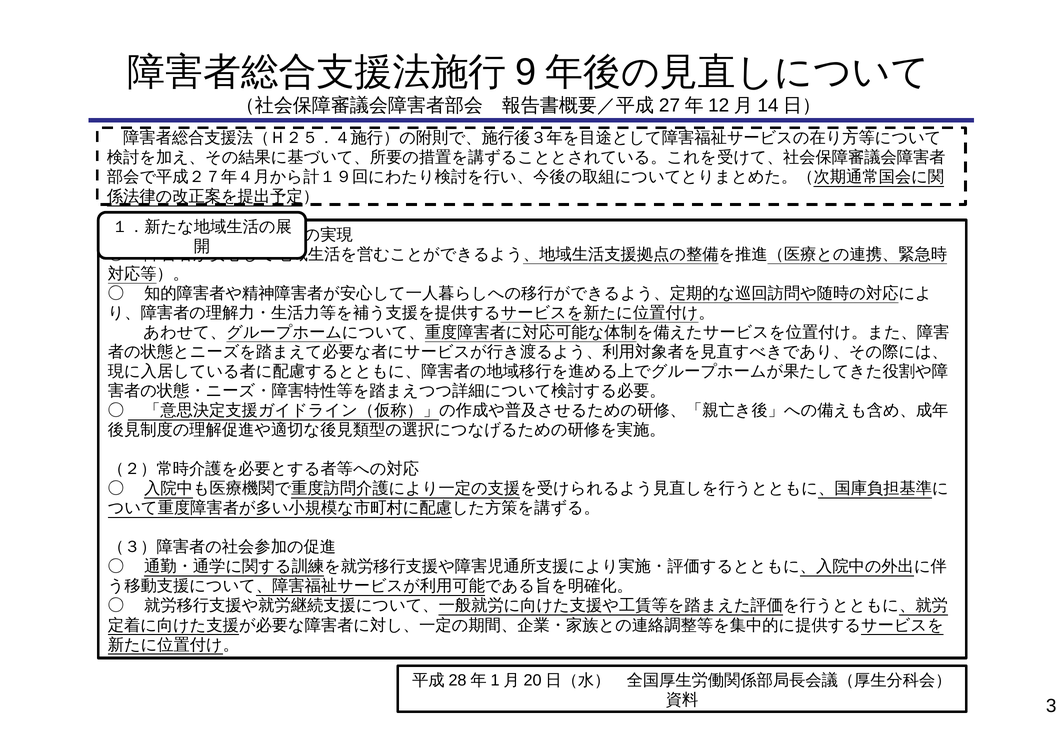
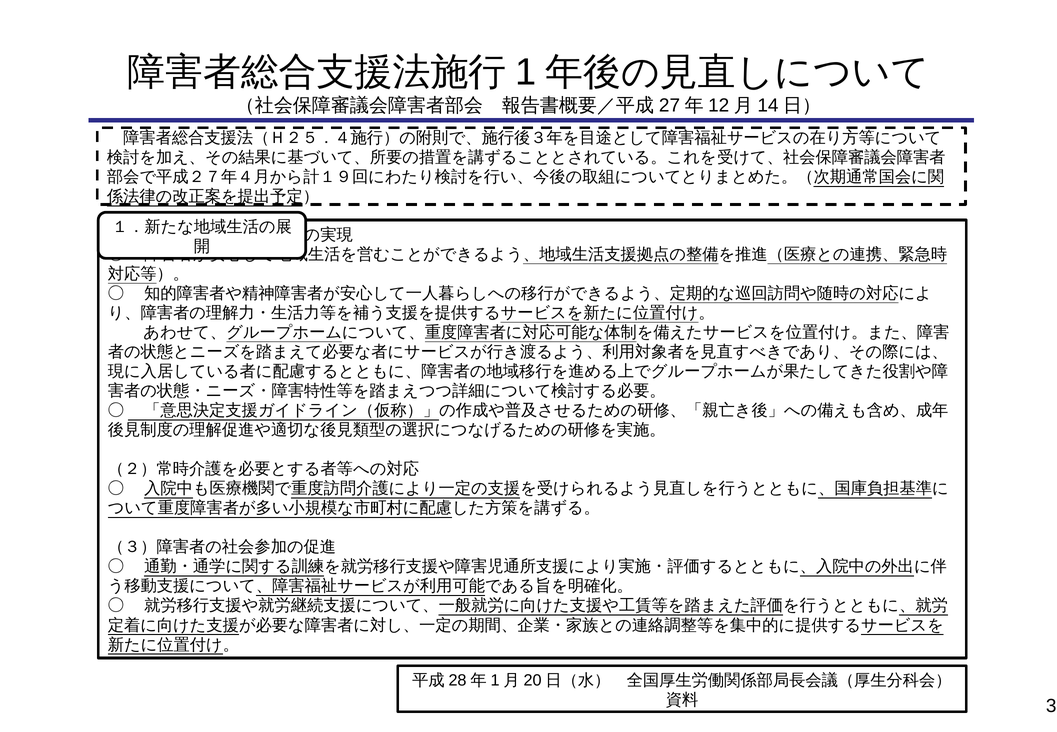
9: 9 -> 1 (526, 72)
